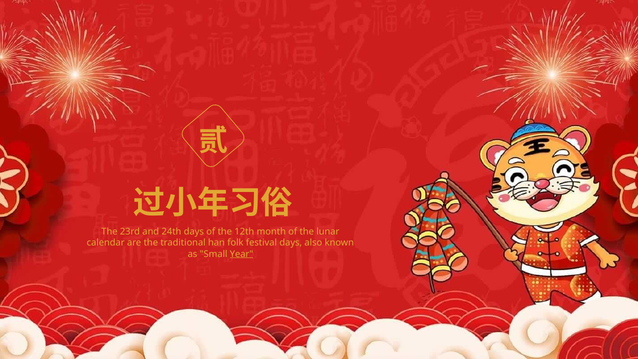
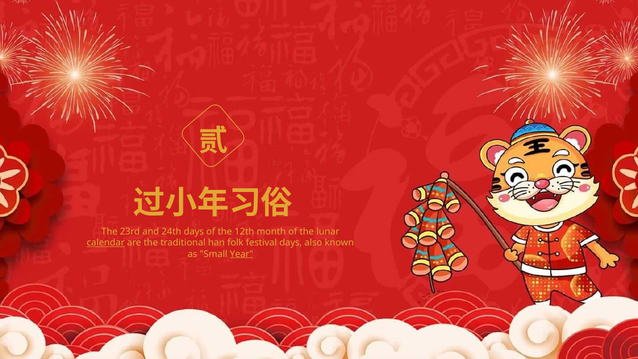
calendar underline: none -> present (106, 243)
